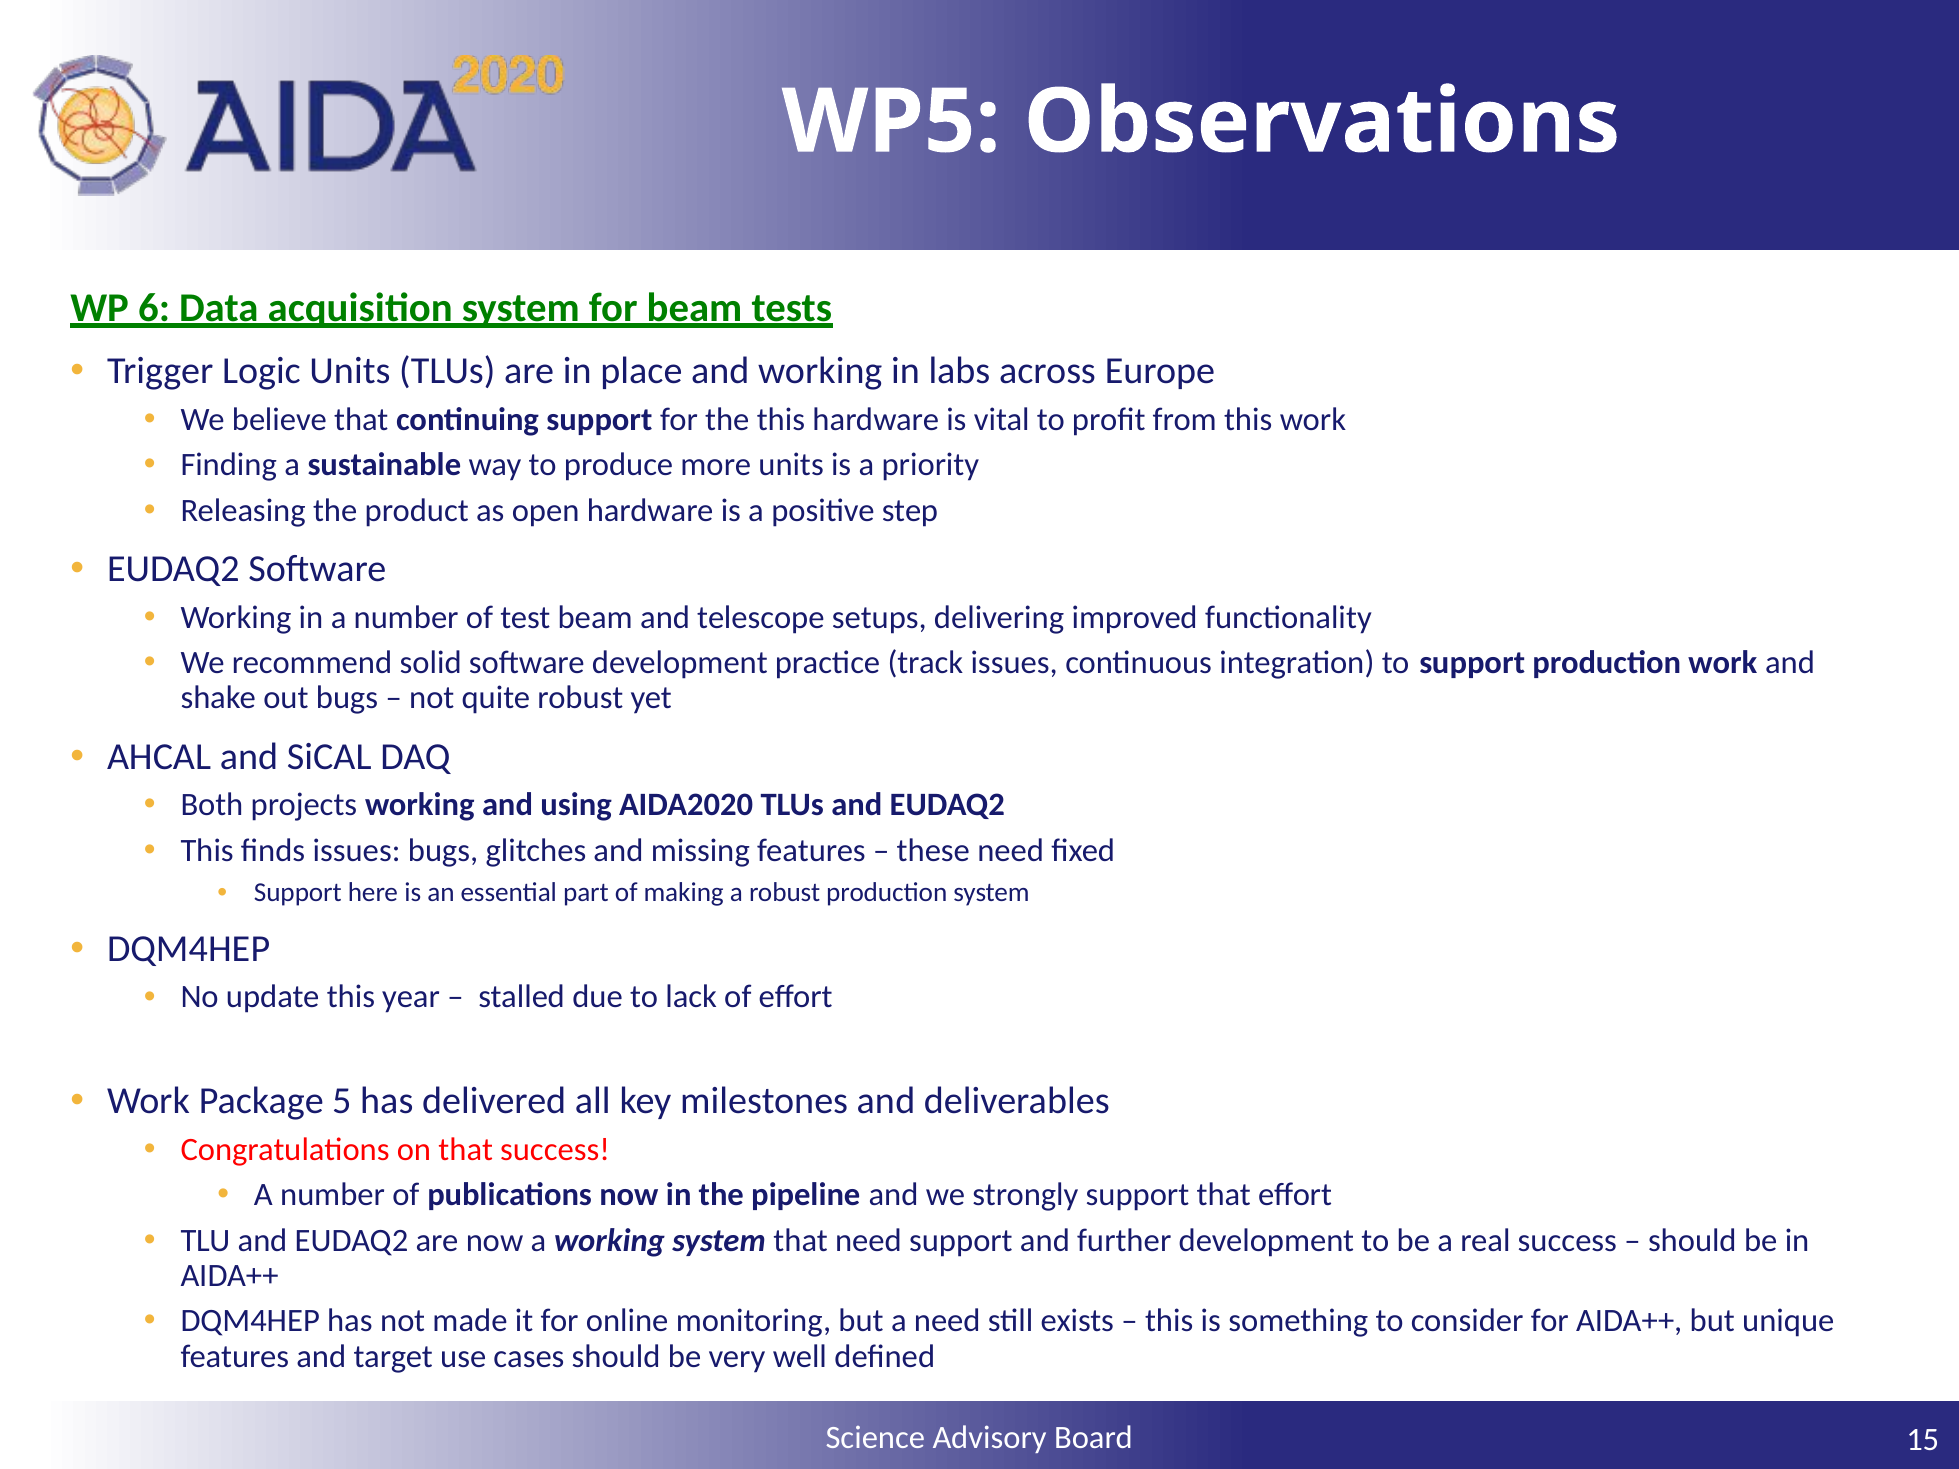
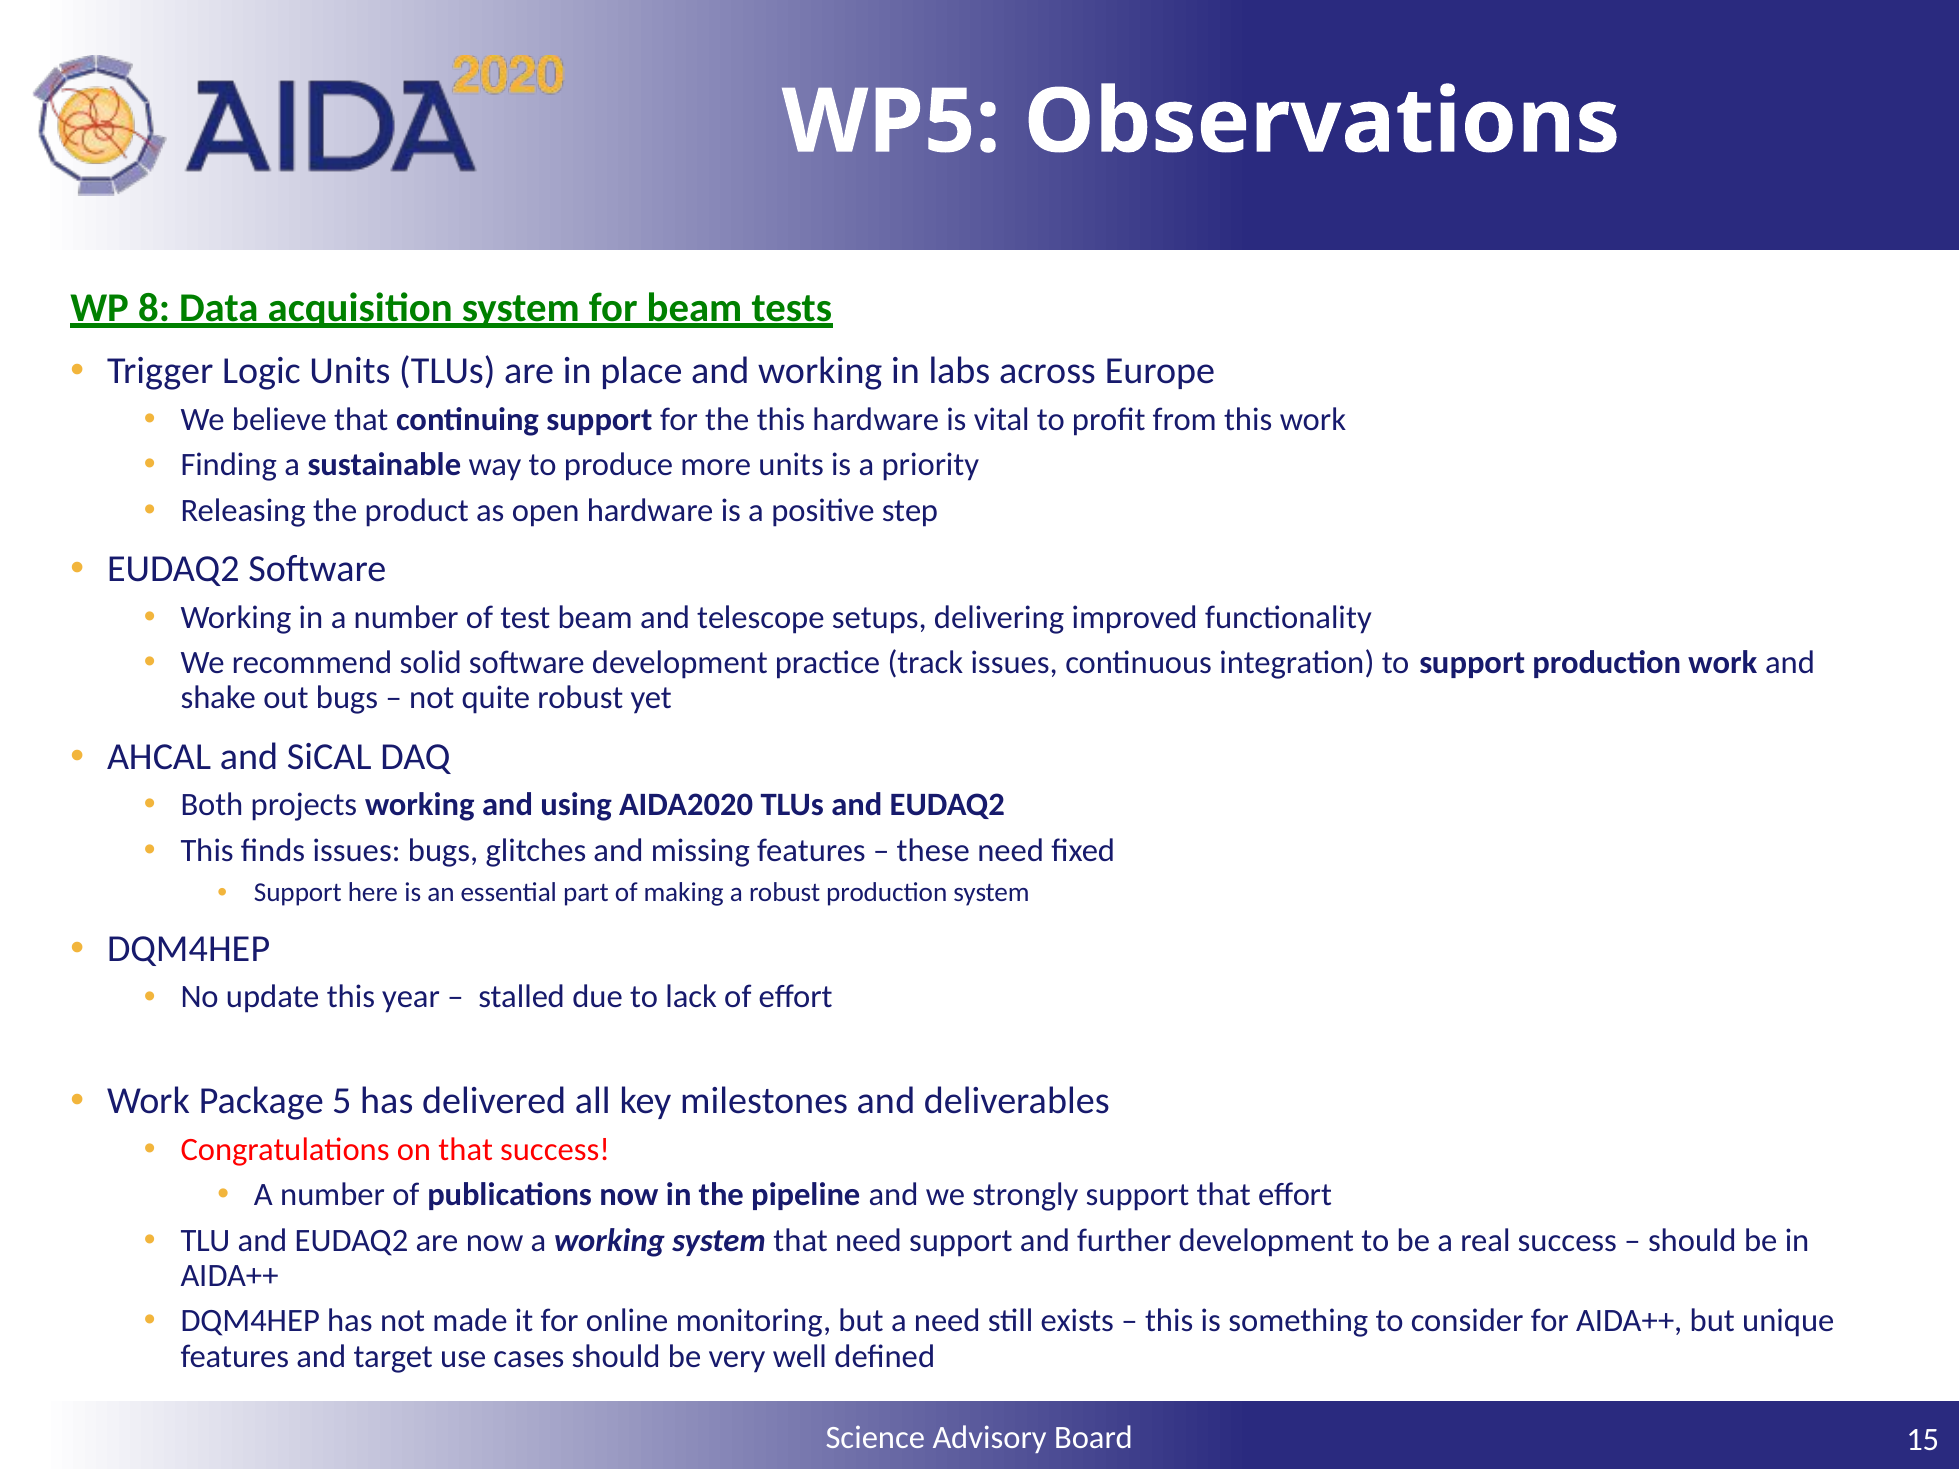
6: 6 -> 8 (154, 308)
